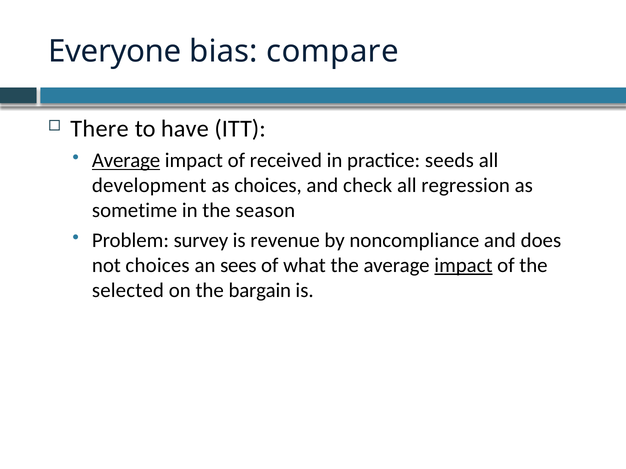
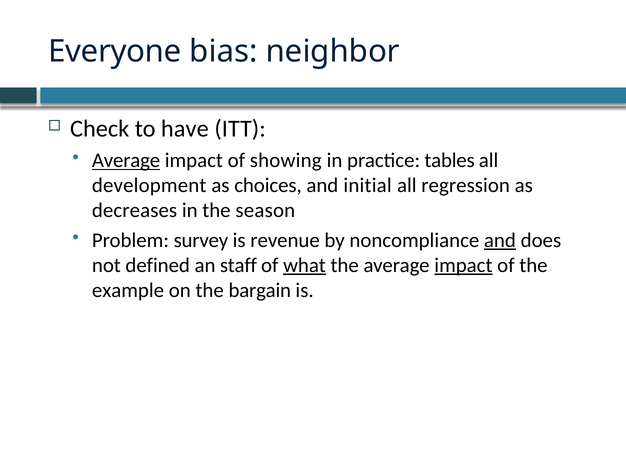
compare: compare -> neighbor (333, 52)
There: There -> Check (100, 129)
received: received -> showing (286, 161)
seeds: seeds -> tables (450, 161)
check: check -> initial (368, 186)
sometime: sometime -> decreases (135, 211)
and underline: none -> present (500, 241)
not choices: choices -> defined (158, 266)
sees: sees -> staff (238, 266)
what underline: none -> present (304, 266)
selected: selected -> example (128, 291)
